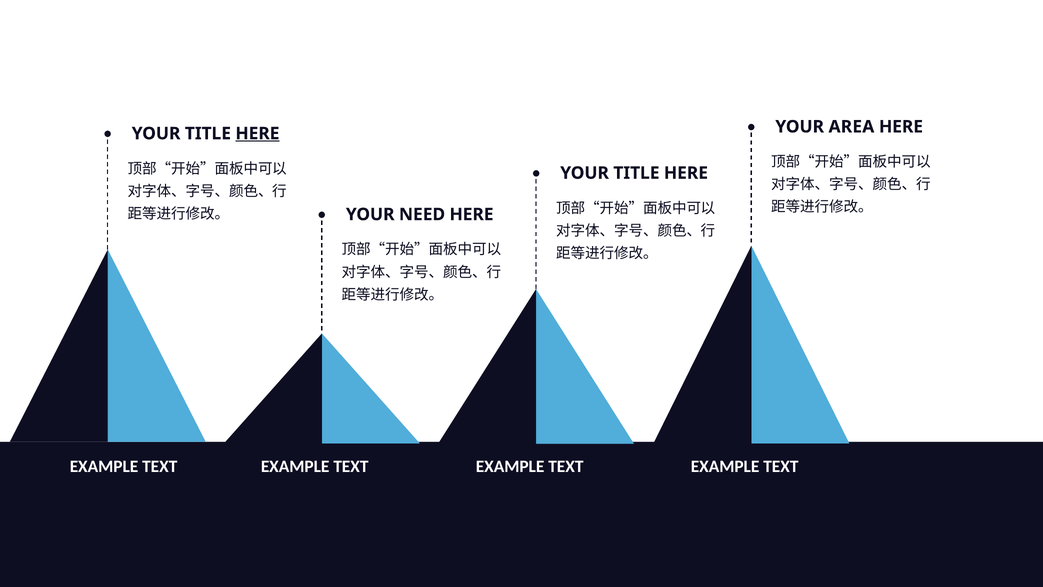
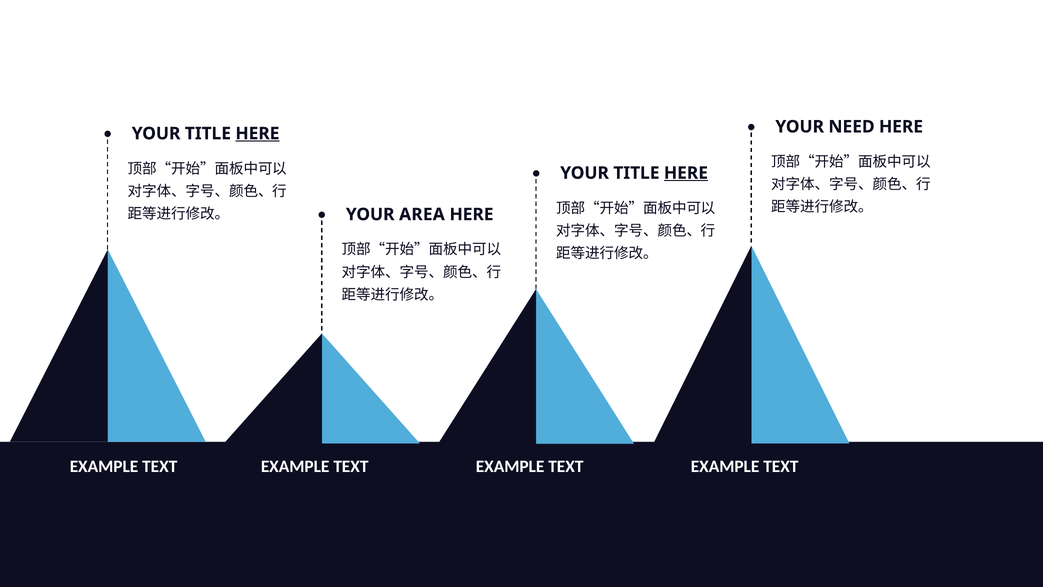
AREA: AREA -> NEED (852, 127)
HERE underline: none -> present (686, 173)
NEED: NEED -> AREA (422, 214)
